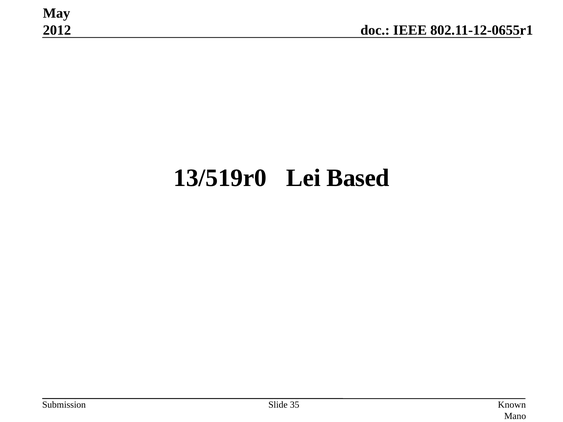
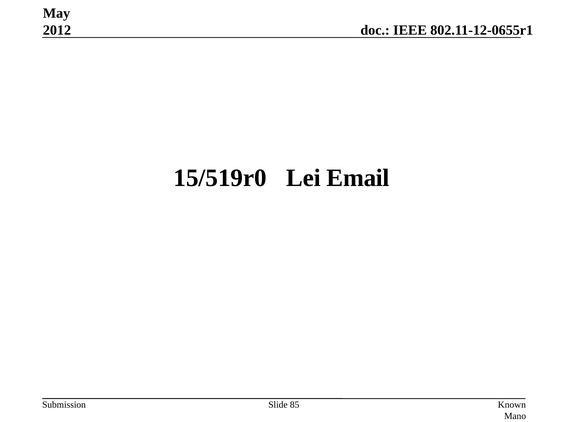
13/519r0: 13/519r0 -> 15/519r0 (220, 178)
Based: Based -> Email (358, 178)
35: 35 -> 85 (295, 405)
